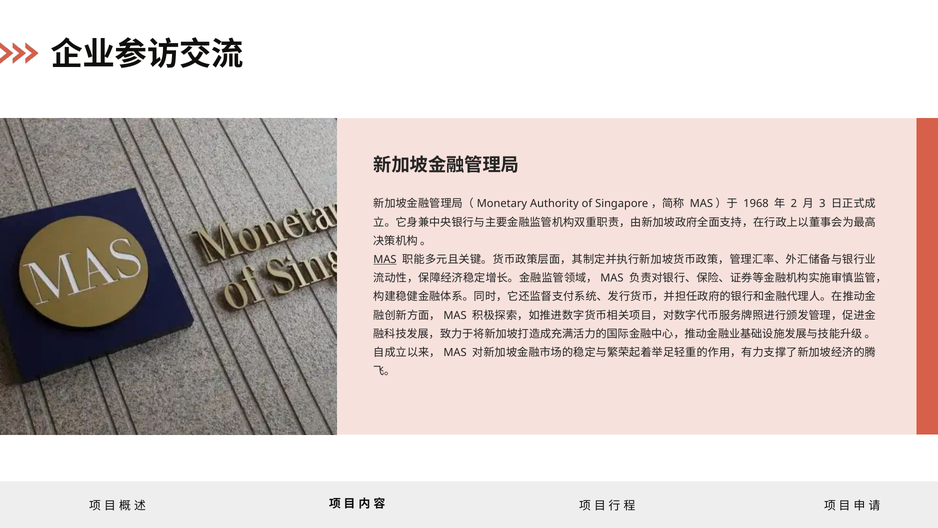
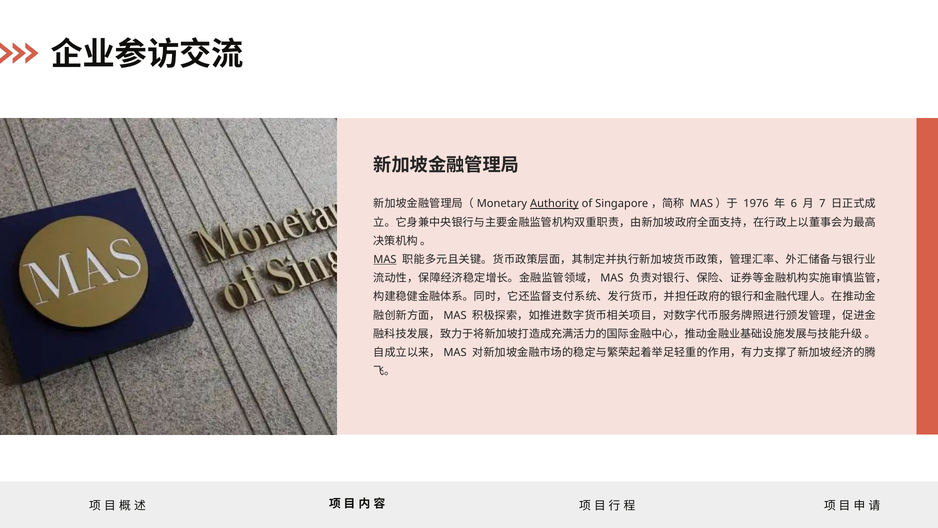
Authority underline: none -> present (554, 204)
1968: 1968 -> 1976 (756, 204)
2: 2 -> 6 (794, 204)
3: 3 -> 7 (822, 204)
